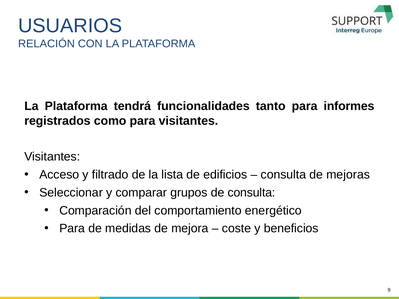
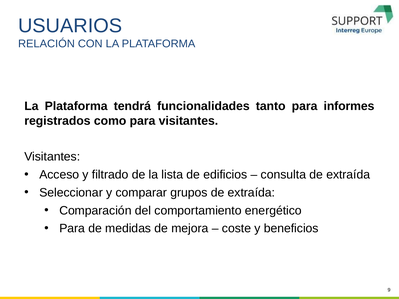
consulta de mejoras: mejoras -> extraída (348, 175)
grupos de consulta: consulta -> extraída (251, 193)
